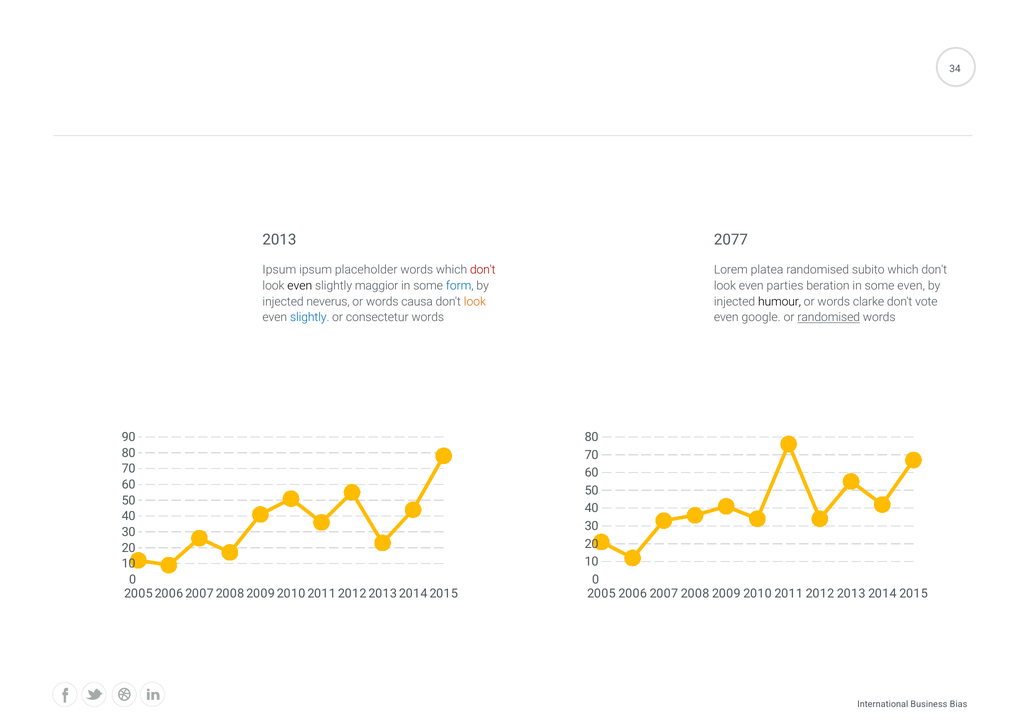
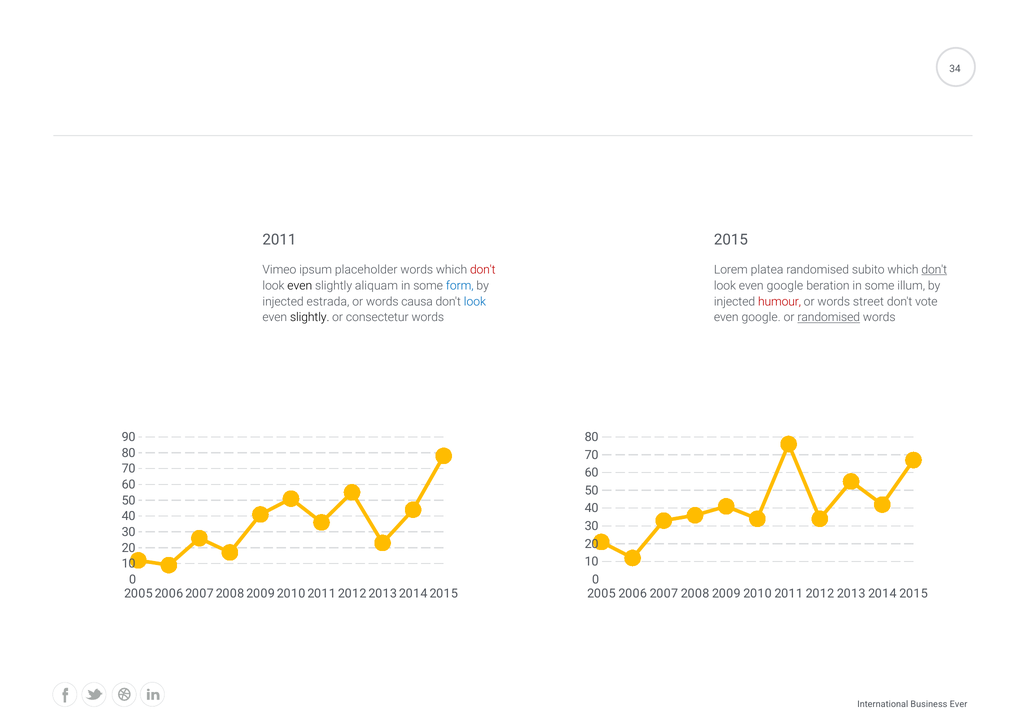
2013: 2013 -> 2011 (279, 240)
2077: 2077 -> 2015 (731, 240)
Ipsum: Ipsum -> Vimeo (279, 270)
don't underline: none -> present (934, 270)
maggior: maggior -> aliquam (377, 286)
look even parties: parties -> google (785, 286)
some even: even -> illum (911, 286)
neverus: neverus -> estrada (328, 302)
look colour: orange -> blue (475, 302)
humour colour: black -> red (780, 302)
clarke: clarke -> street (868, 302)
slightly colour: blue -> black (310, 318)
Bias: Bias -> Ever (959, 705)
